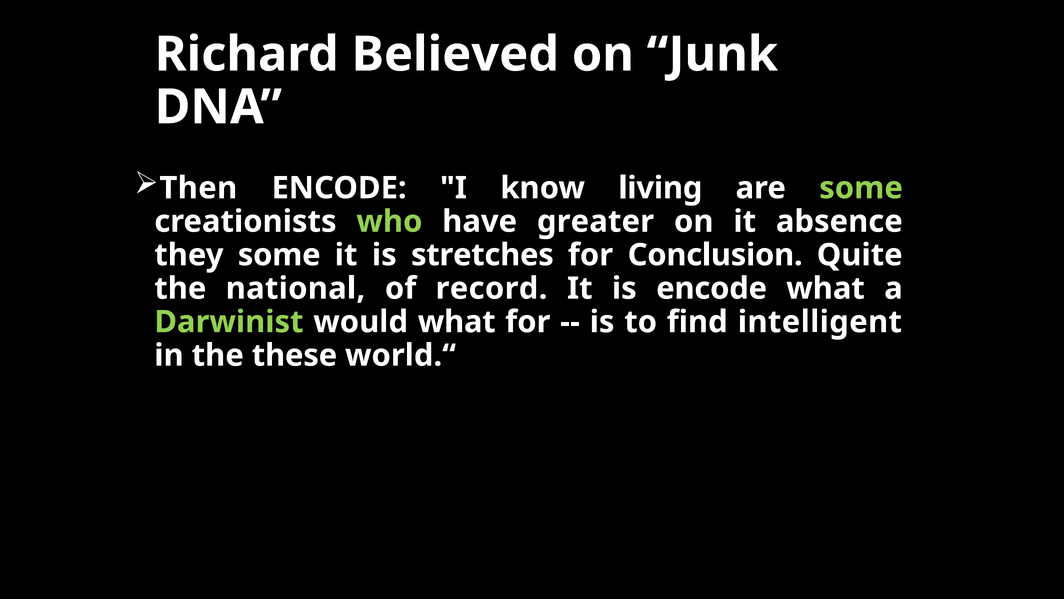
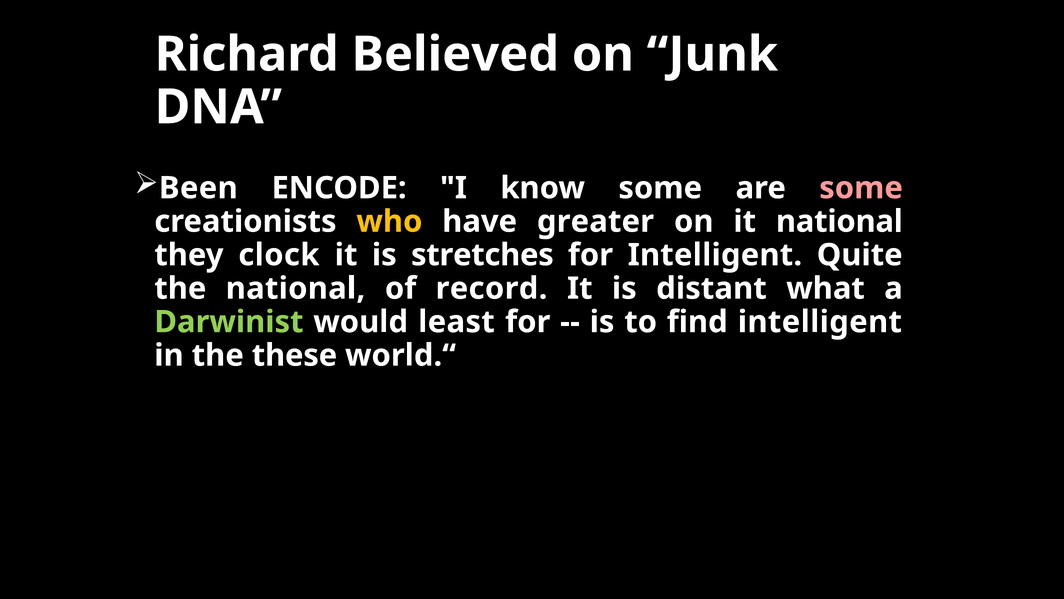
Then: Then -> Been (198, 188)
know living: living -> some (660, 188)
some colour: light green -> pink (861, 188)
who colour: light green -> yellow (389, 221)
it absence: absence -> national (839, 221)
they some: some -> clock (279, 255)
for Conclusion: Conclusion -> Intelligent (715, 255)
is encode: encode -> distant (711, 288)
would what: what -> least (456, 322)
